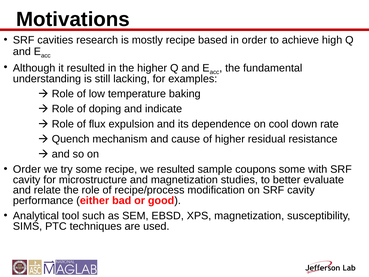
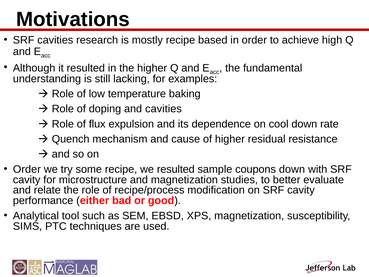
and indicate: indicate -> cavities (163, 109)
coupons some: some -> down (292, 169)
